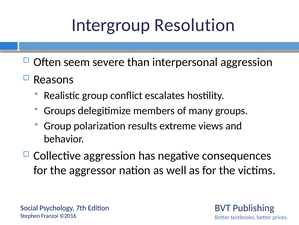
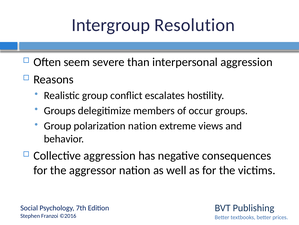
many: many -> occur (201, 110)
polarization results: results -> nation (143, 126)
